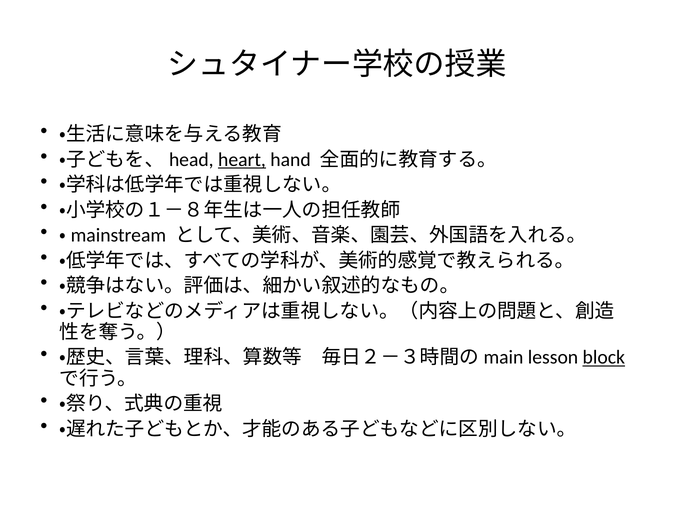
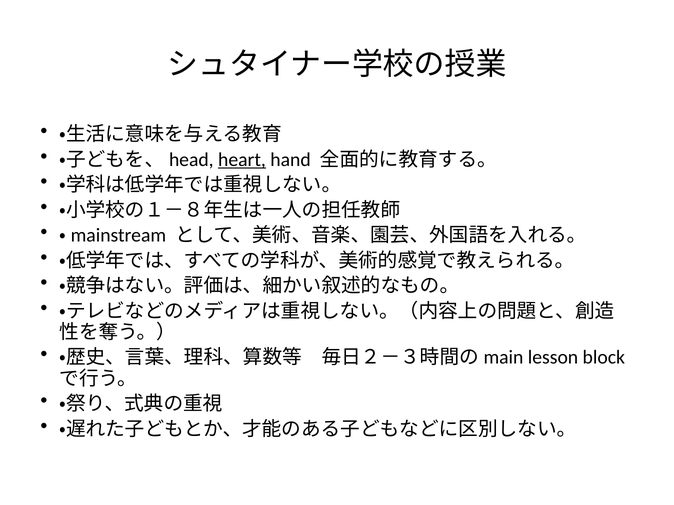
block underline: present -> none (604, 358)
